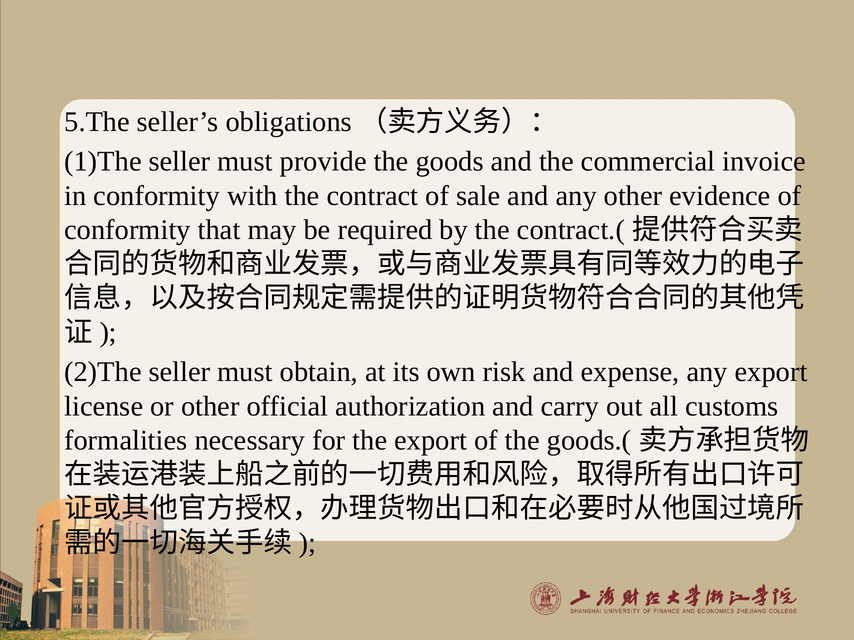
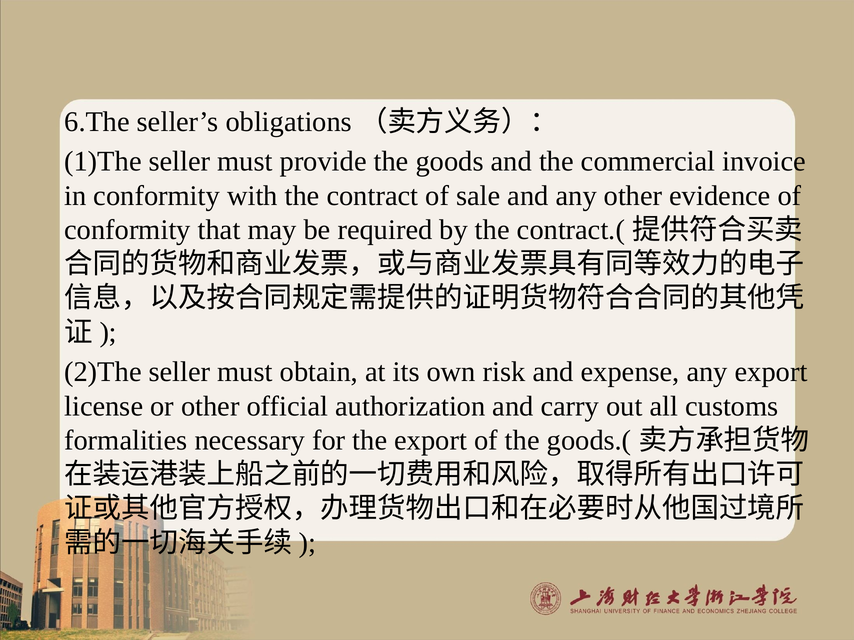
5.The: 5.The -> 6.The (97, 122)
